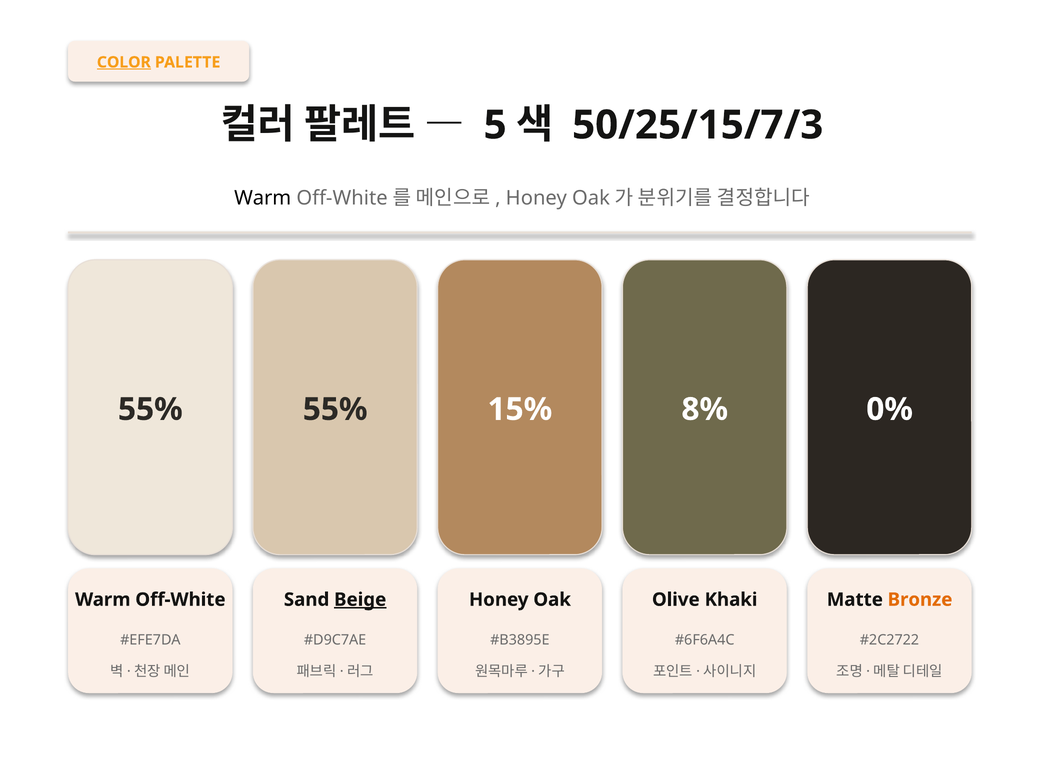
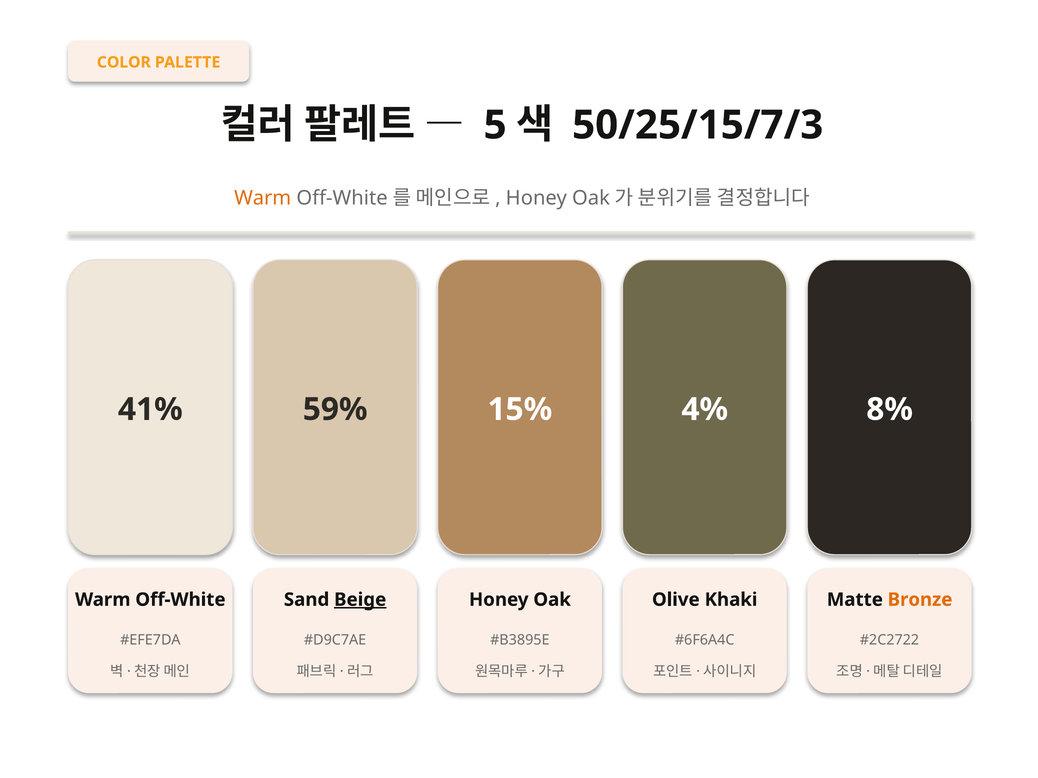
COLOR underline: present -> none (124, 62)
Warm colour: black -> orange (263, 198)
55%: 55% -> 41% (150, 410)
55%: 55% -> 59% (335, 410)
8%: 8% -> 4% (705, 410)
0%: 0% -> 8% (890, 410)
